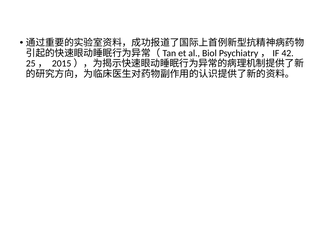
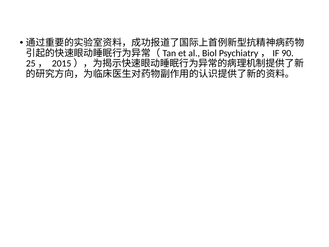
42: 42 -> 90 (288, 53)
